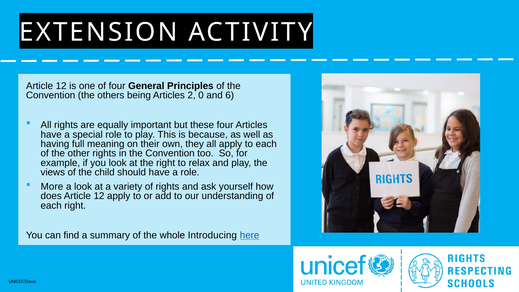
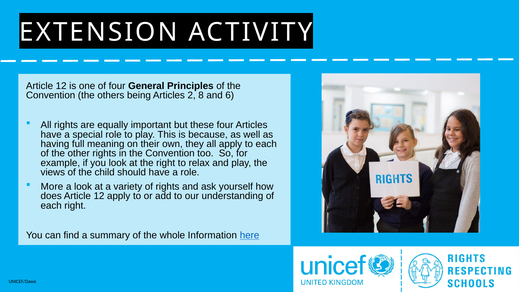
0: 0 -> 8 (201, 95)
Introducing: Introducing -> Information (212, 235)
